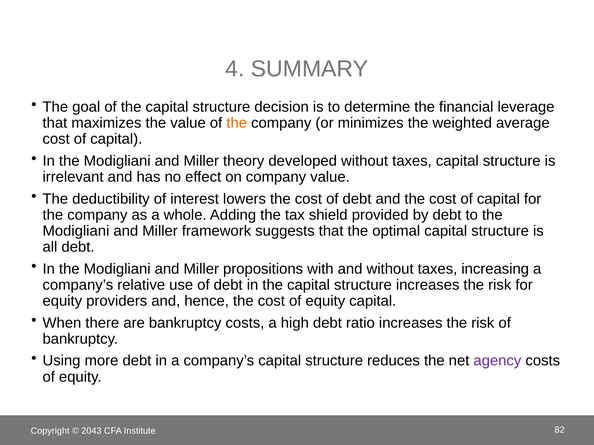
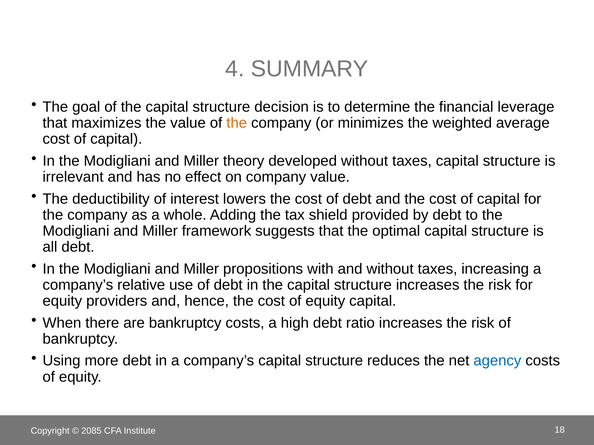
agency colour: purple -> blue (497, 361)
2043: 2043 -> 2085 (91, 431)
82: 82 -> 18 (560, 430)
